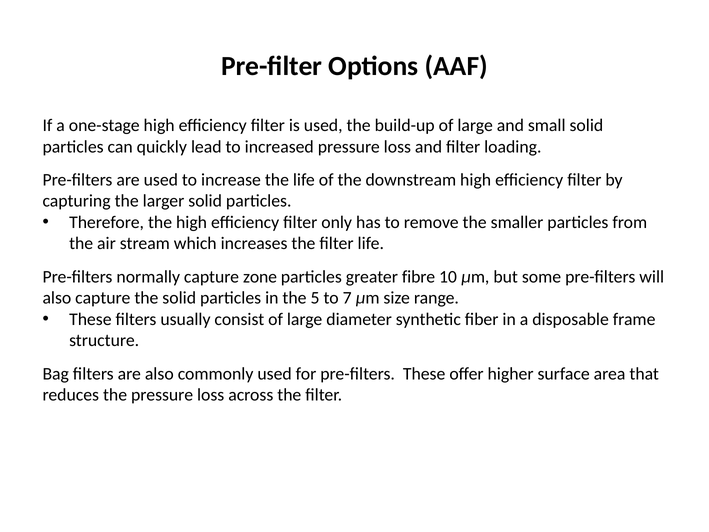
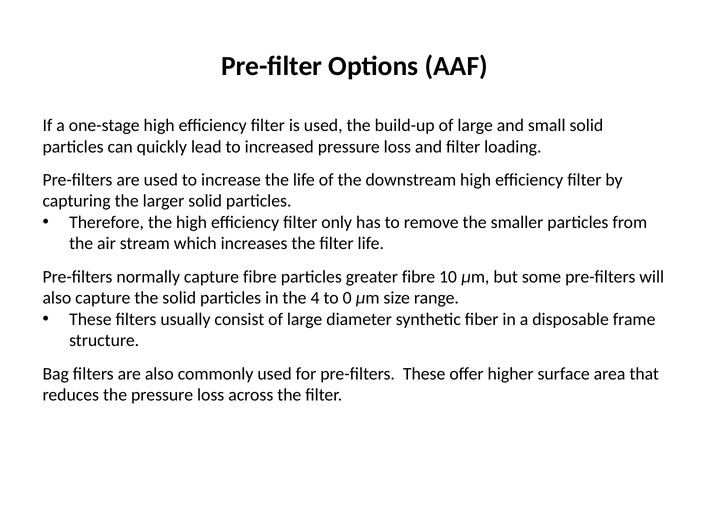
capture zone: zone -> fibre (260, 277)
5: 5 -> 4 (315, 298)
7: 7 -> 0 (347, 298)
